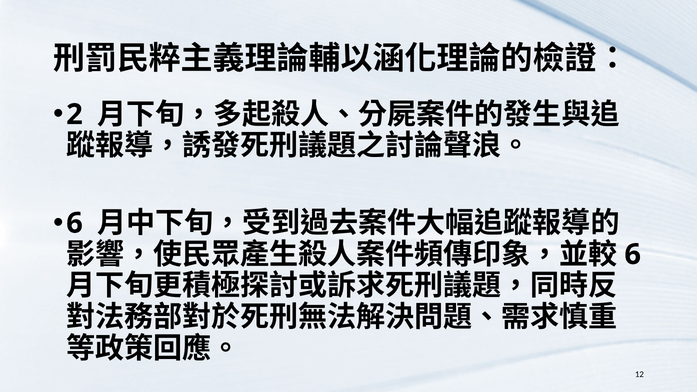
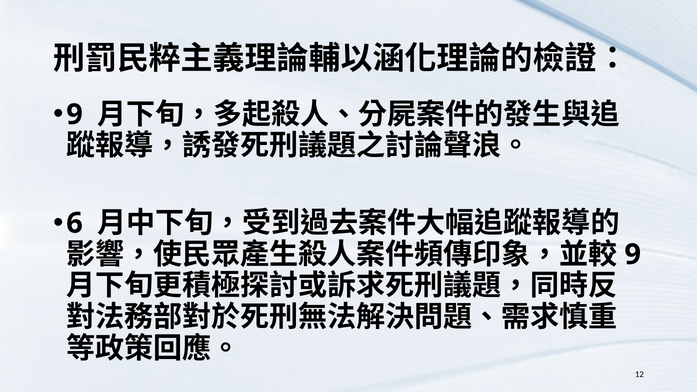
2: 2 -> 9 (75, 115)
6: 6 -> 9 (633, 254)
